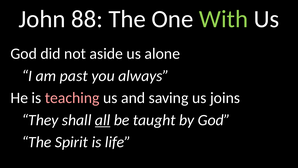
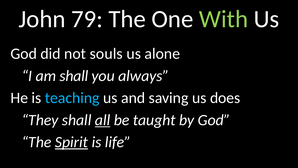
88: 88 -> 79 (87, 19)
aside: aside -> souls (106, 54)
am past: past -> shall (74, 76)
teaching colour: pink -> light blue (72, 98)
joins: joins -> does (225, 98)
Spirit underline: none -> present (72, 142)
